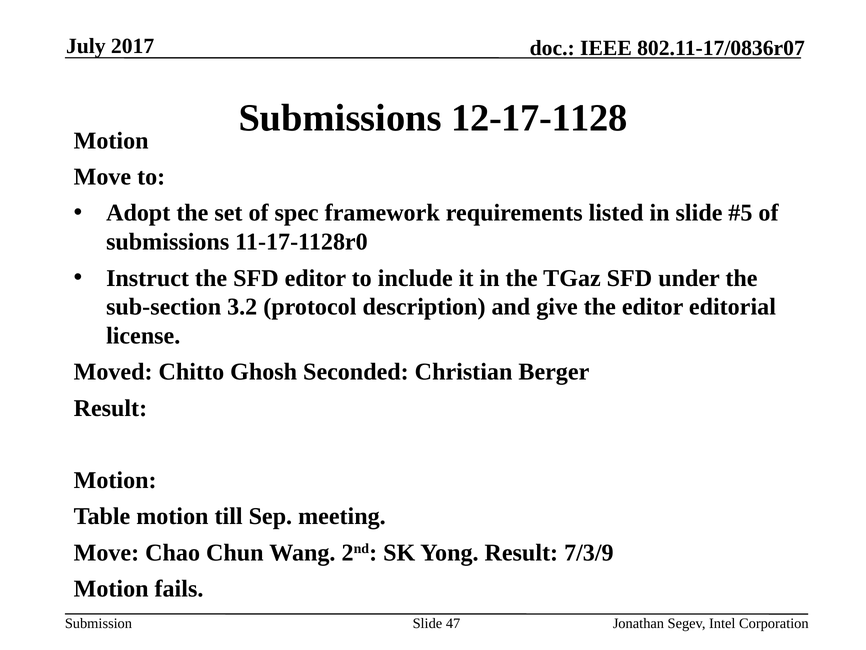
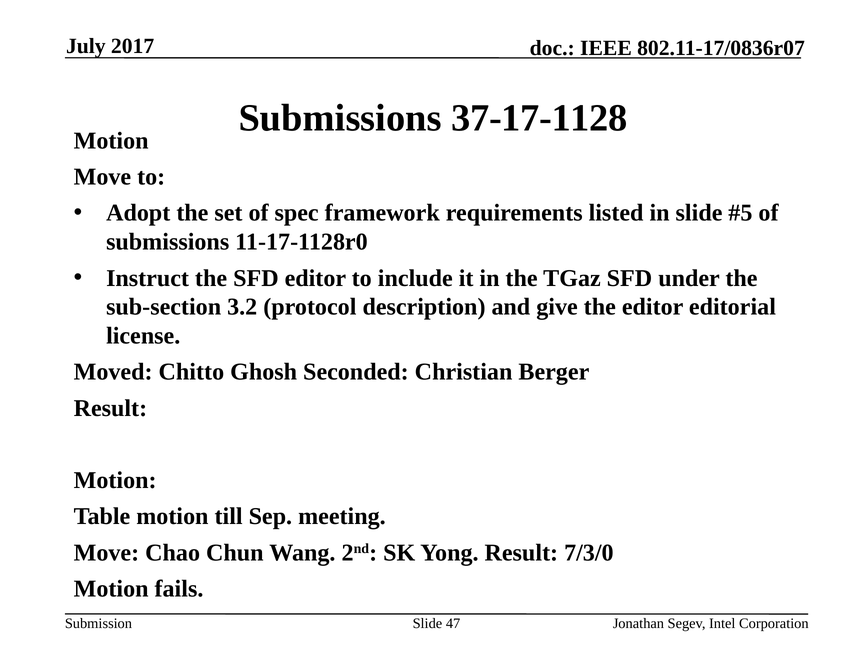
12-17-1128: 12-17-1128 -> 37-17-1128 (539, 118)
7/3/9: 7/3/9 -> 7/3/0 (589, 552)
